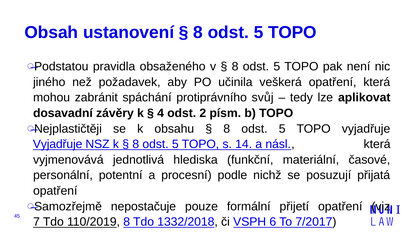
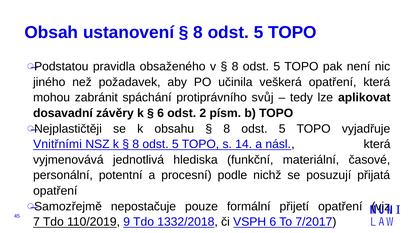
4: 4 -> 6 (161, 113)
Vyjadřuje: Vyjadřuje -> Vnitřními (58, 145)
110/2019 8: 8 -> 9 (127, 222)
